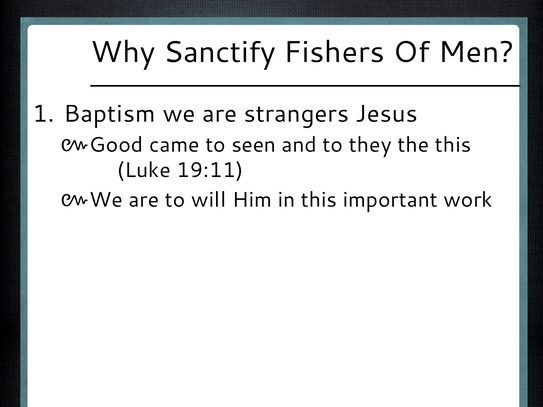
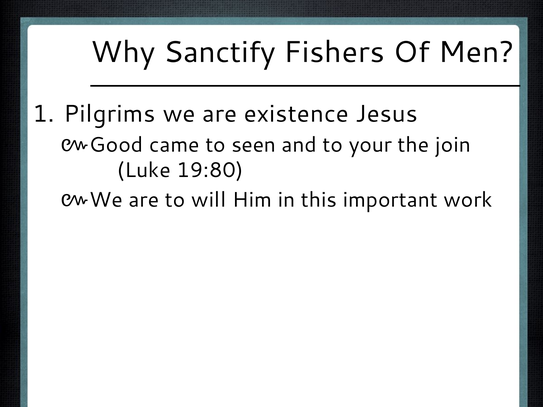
Baptism: Baptism -> Pilgrims (110, 114)
strangers: strangers -> existence (296, 114)
they: they -> your (370, 145)
the this: this -> join (453, 145)
19:11: 19:11 -> 19:80 (210, 170)
